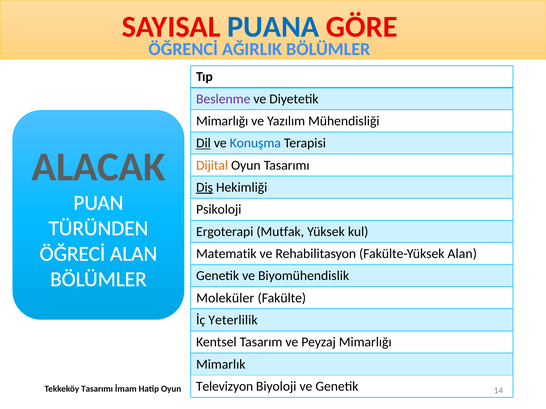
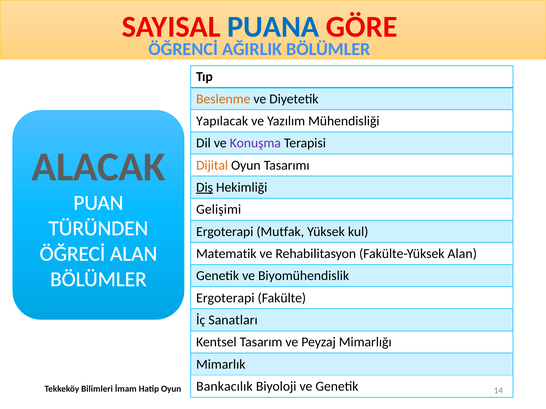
Beslenme colour: purple -> orange (223, 99)
Mimarlığı: Mimarlığı -> Yapılacak (222, 121)
Dil underline: present -> none (203, 143)
Konuşma colour: blue -> purple (255, 143)
Psikoloji: Psikoloji -> Gelişimi (219, 210)
Moleküler: Moleküler -> Ergoterapi (225, 298)
Yeterlilik: Yeterlilik -> Sanatları (233, 320)
Televizyon: Televizyon -> Bankacılık (224, 387)
Tekkeköy Tasarımı: Tasarımı -> Bilimleri (97, 389)
